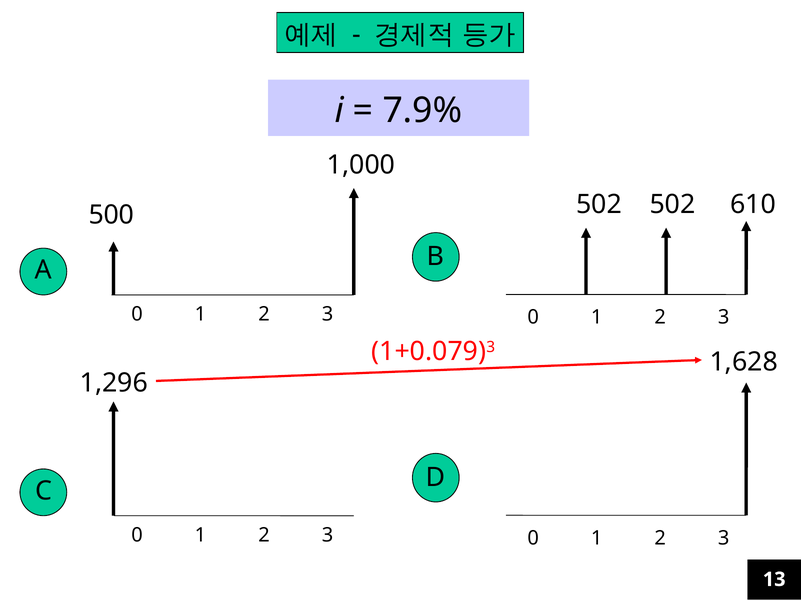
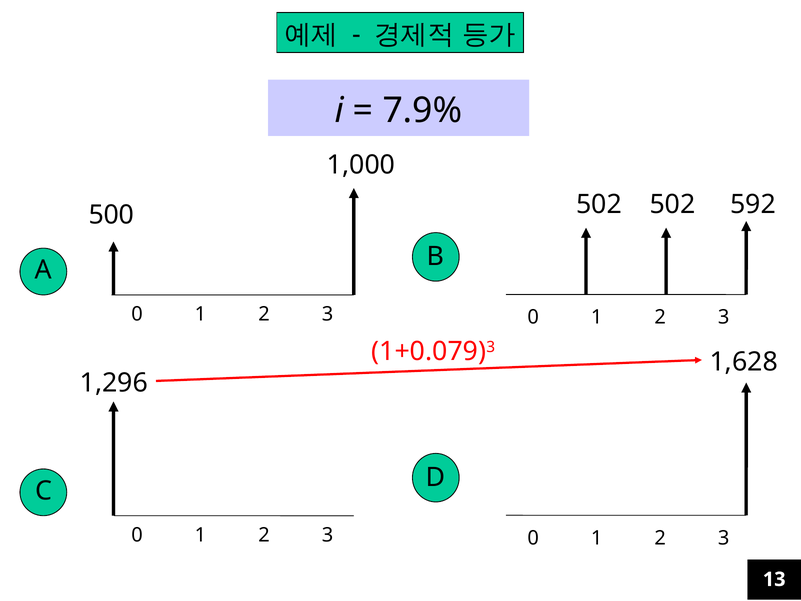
610: 610 -> 592 (753, 205)
